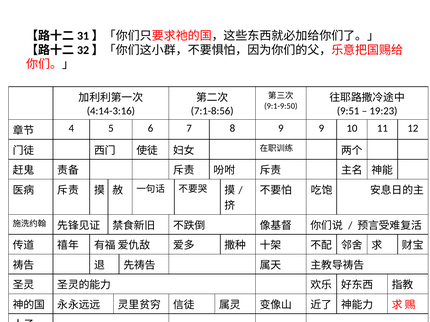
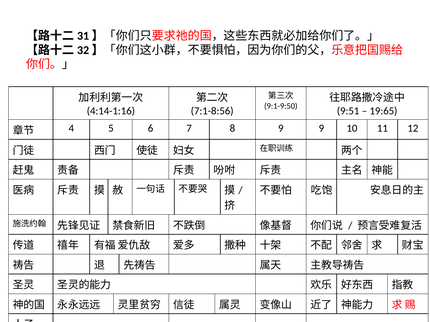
4:14-3:16: 4:14-3:16 -> 4:14-1:16 (111, 111)
19:23: 19:23 -> 19:65 (383, 111)
